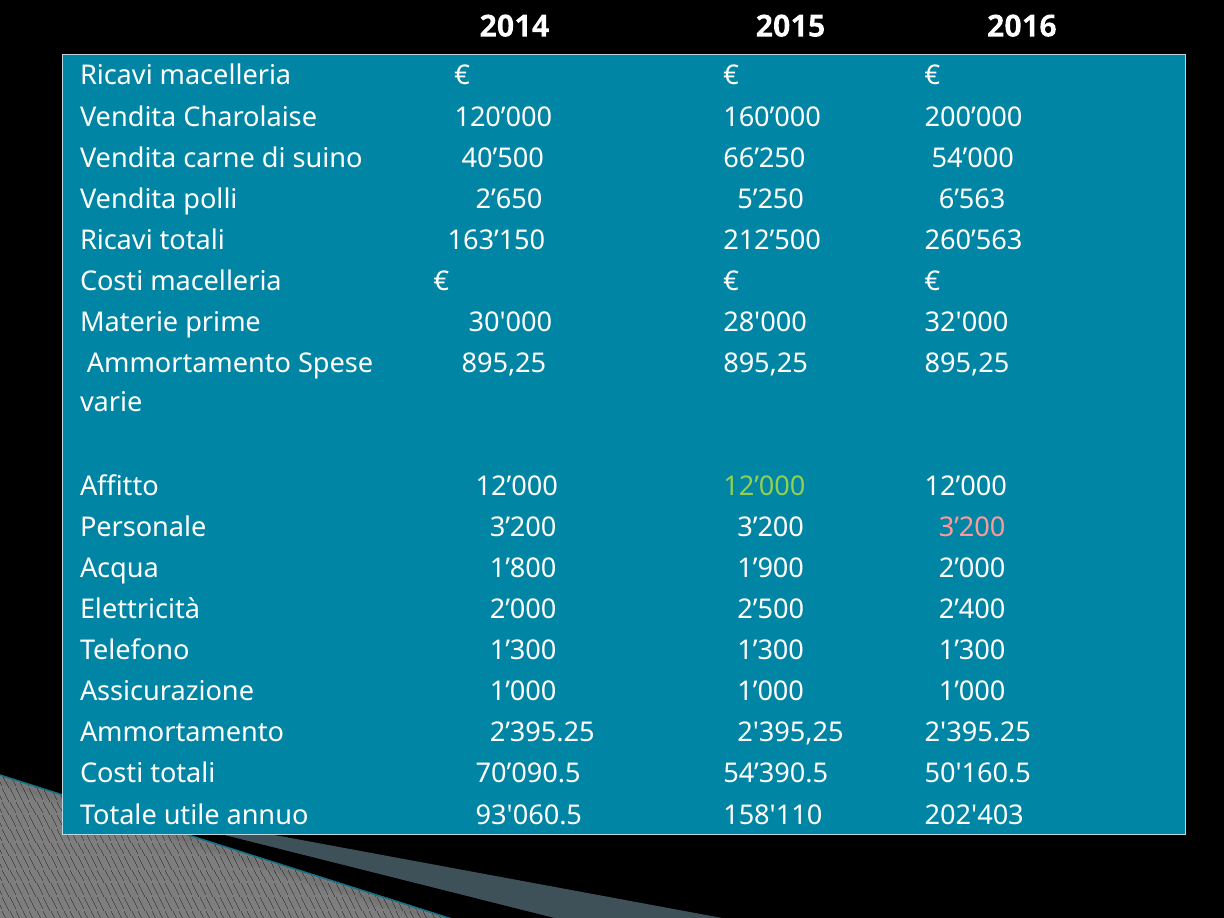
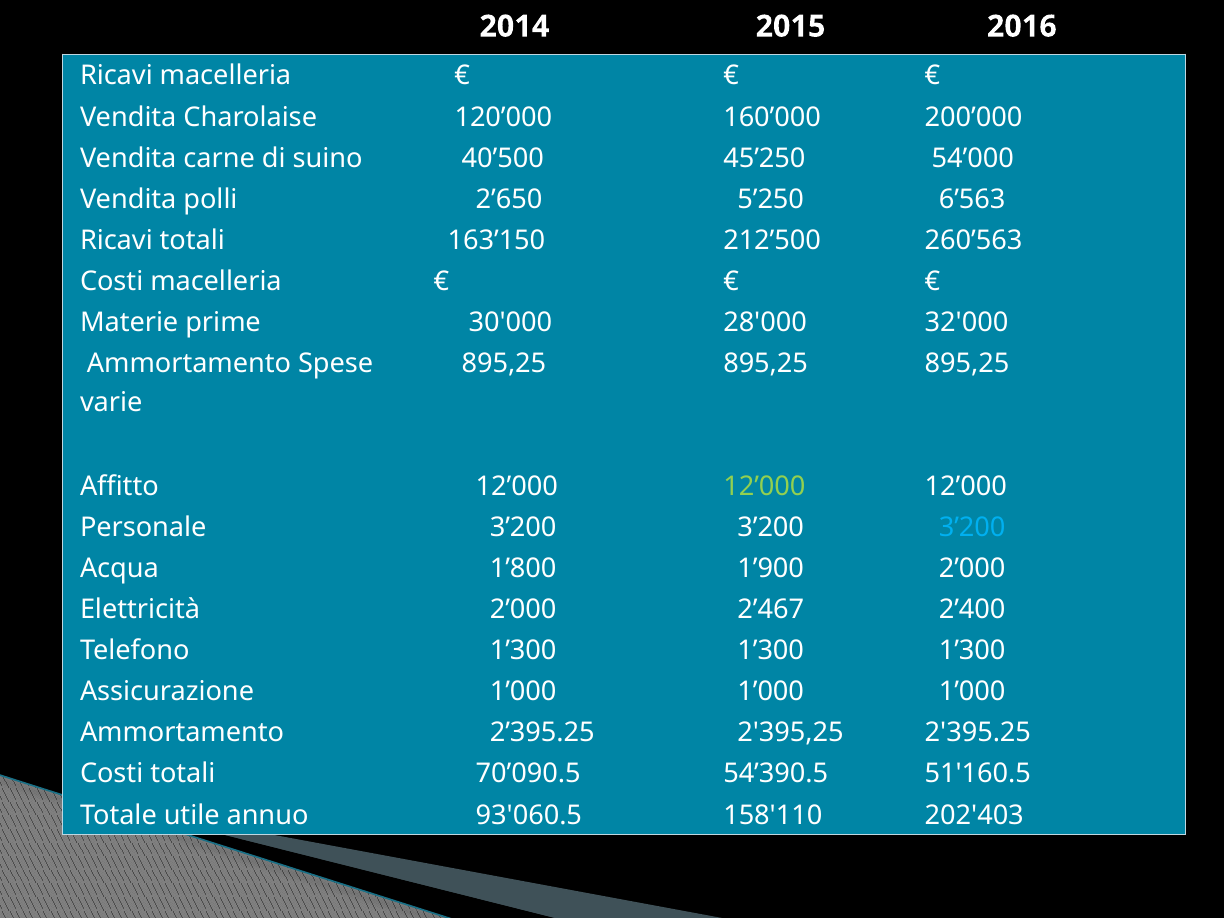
66’250: 66’250 -> 45’250 (764, 158)
3’200 colour: pink -> light blue (972, 528)
2’500: 2’500 -> 2’467 (771, 610)
50'160.5: 50'160.5 -> 51'160.5 (978, 774)
